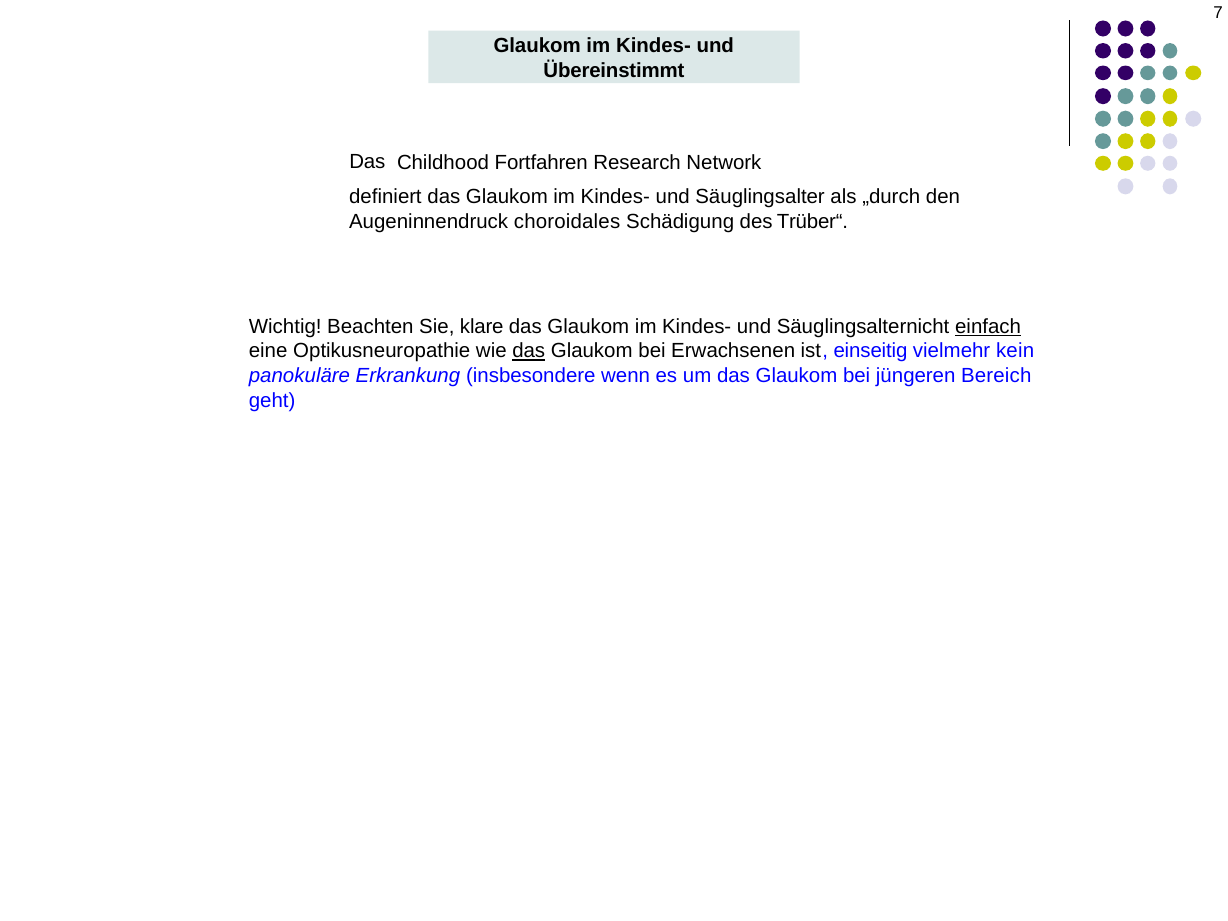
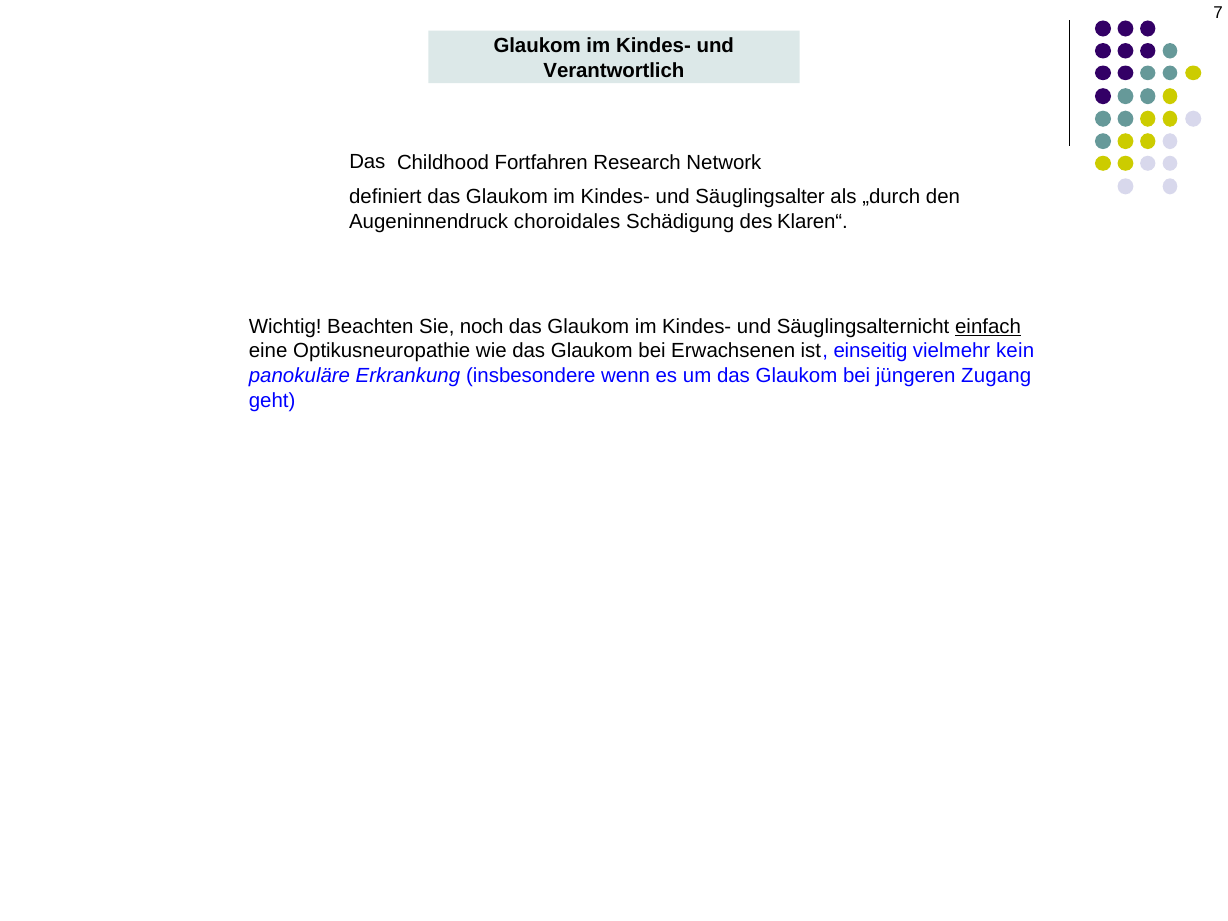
Übereinstimmt: Übereinstimmt -> Verantwortlich (614, 71)
Trüber“: Trüber“ -> Klaren“ (812, 222)
klare: klare -> noch (482, 327)
das underline: present -> none (529, 351)
Bereich: Bereich -> Zugang (996, 376)
